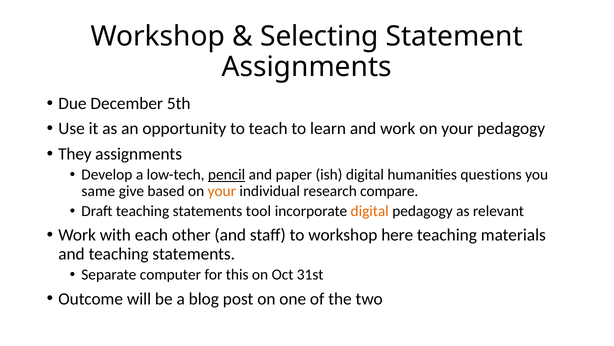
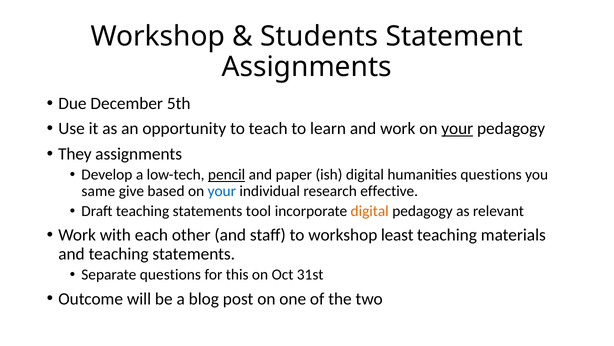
Selecting: Selecting -> Students (319, 36)
your underline: none -> present (457, 129)
your colour: orange -> blue (222, 191)
compare: compare -> effective (389, 191)
here: here -> least (397, 235)
Separate computer: computer -> questions (170, 274)
